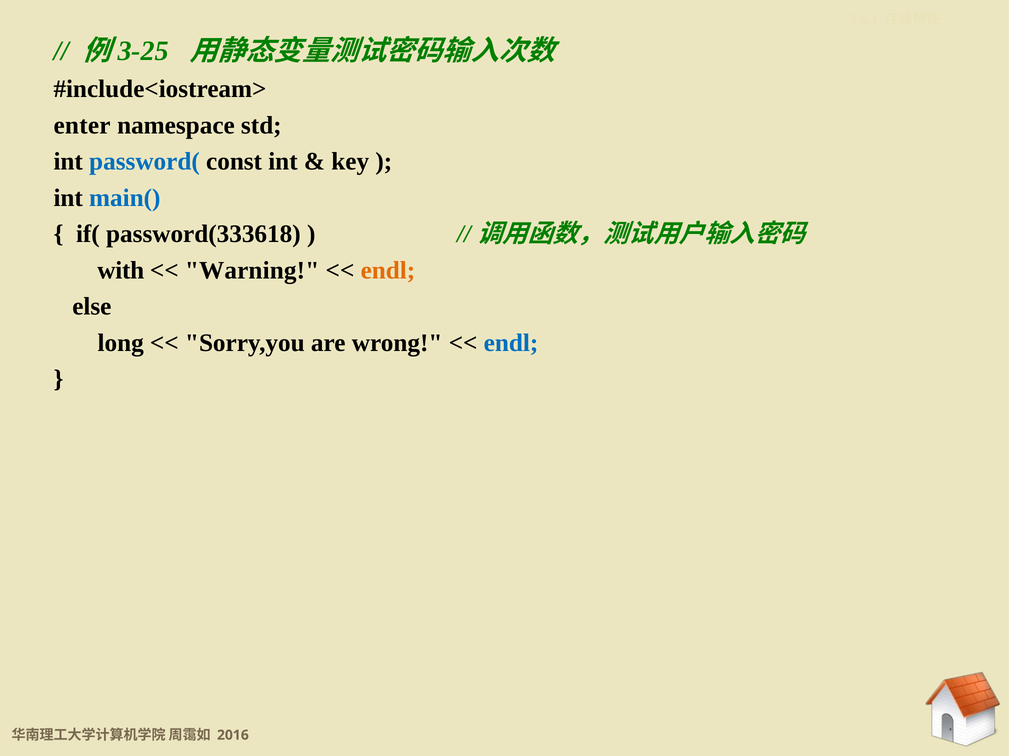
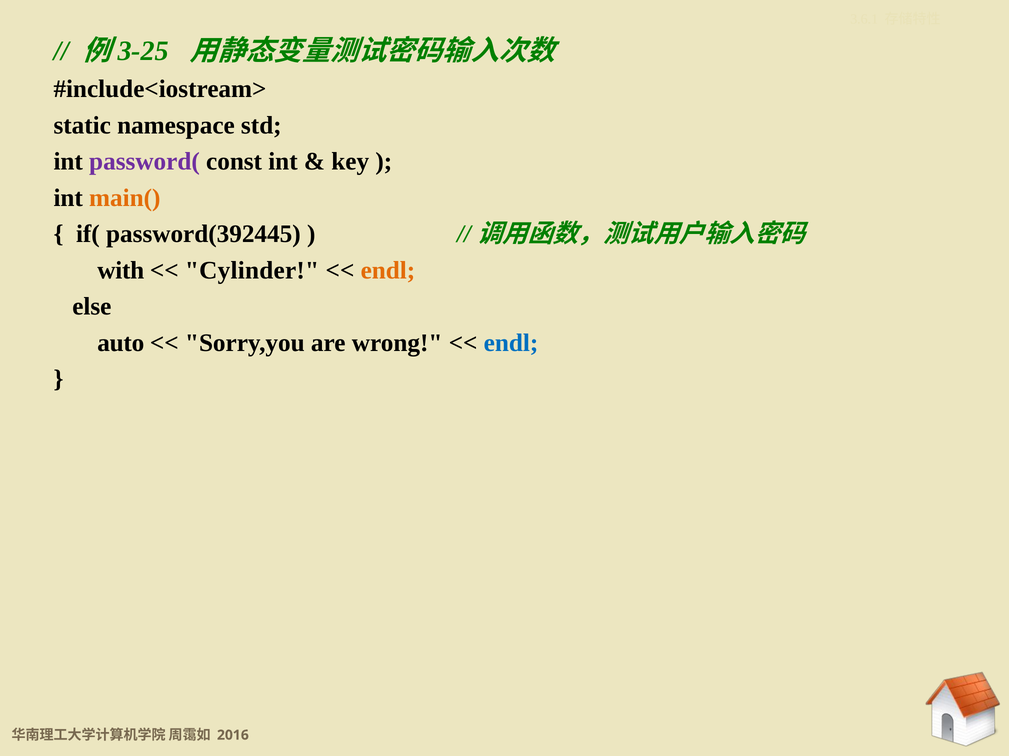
enter: enter -> static (82, 125)
password( colour: blue -> purple (144, 162)
main( colour: blue -> orange (125, 198)
password(333618: password(333618 -> password(392445 (203, 234)
Warning: Warning -> Cylinder (252, 271)
long: long -> auto (121, 343)
